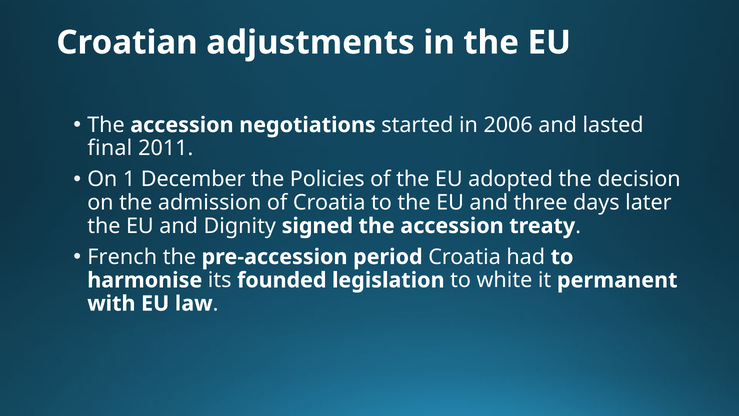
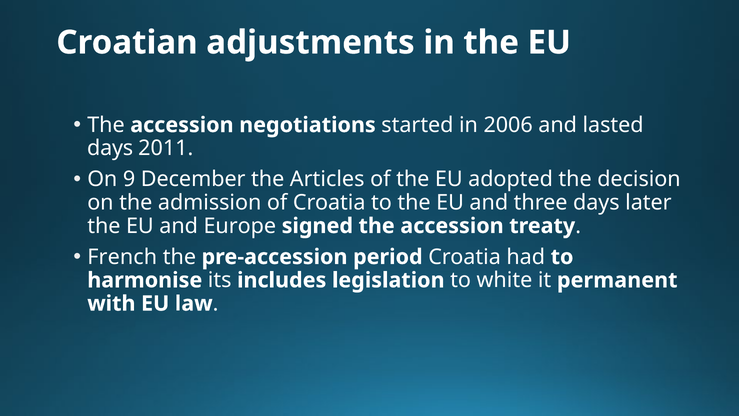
final: final -> days (110, 148)
1: 1 -> 9 (129, 179)
Policies: Policies -> Articles (327, 179)
Dignity: Dignity -> Europe (240, 226)
founded: founded -> includes (282, 280)
